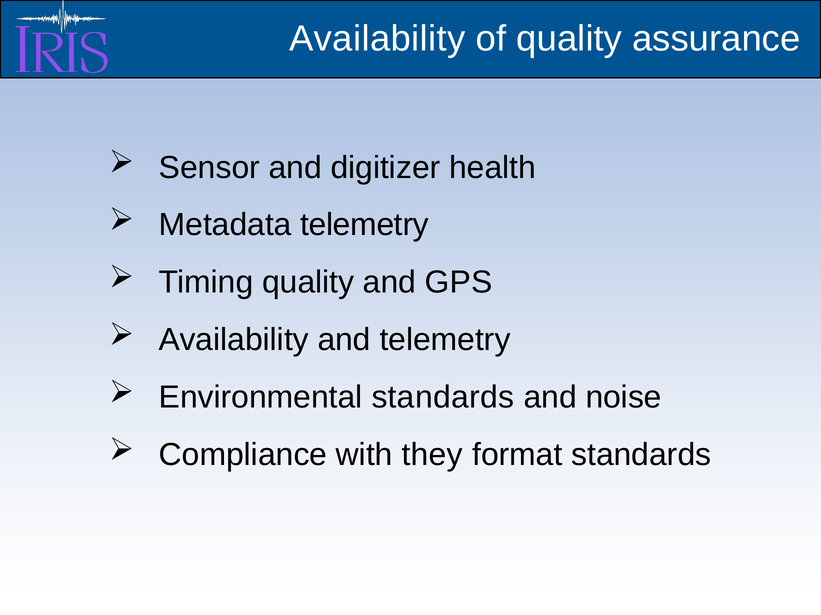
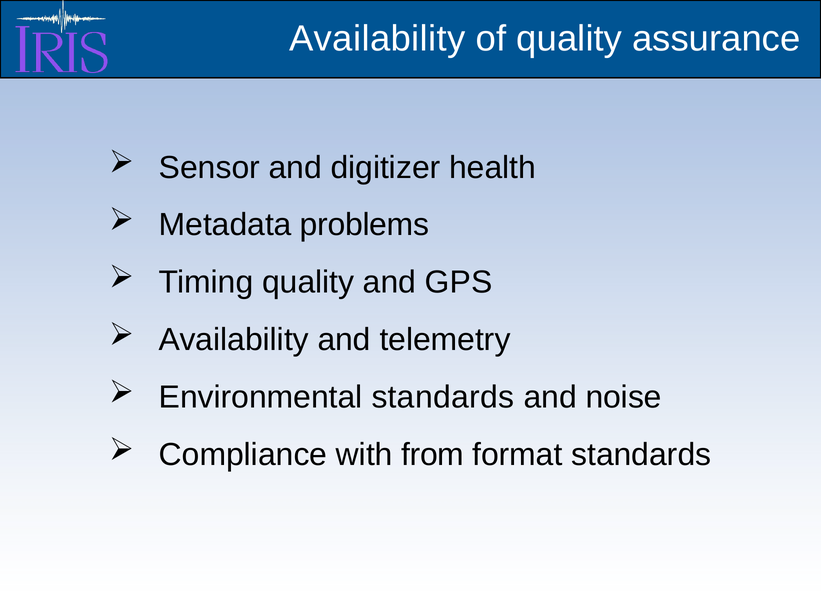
Metadata telemetry: telemetry -> problems (364, 225)
they: they -> from (433, 455)
